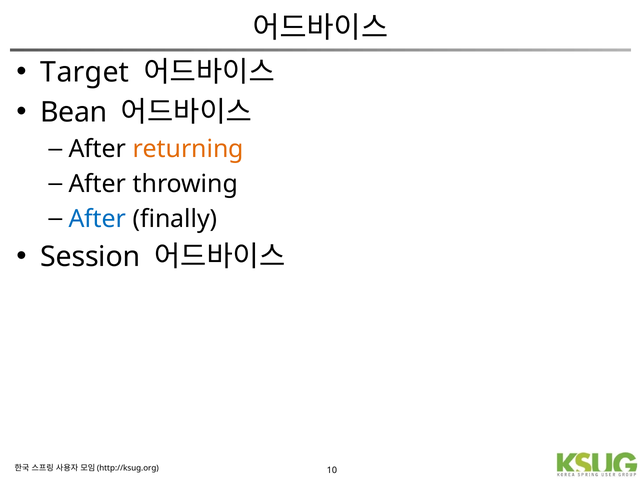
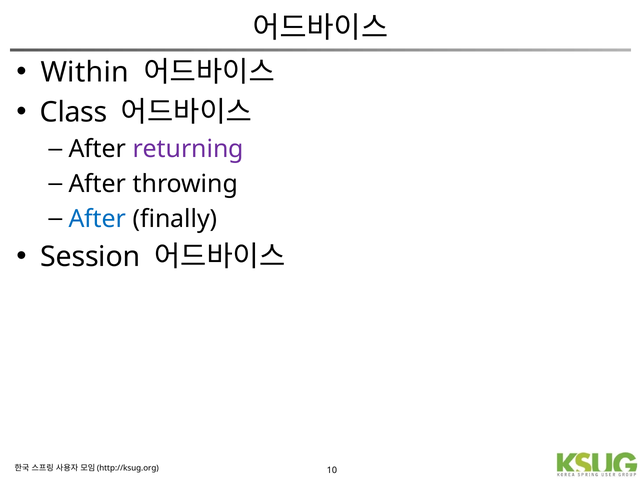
Target: Target -> Within (85, 72)
Bean: Bean -> Class (74, 112)
returning colour: orange -> purple (188, 149)
